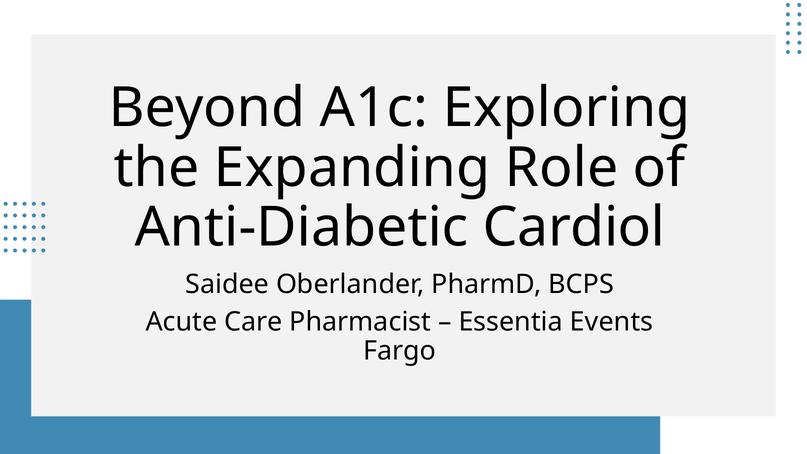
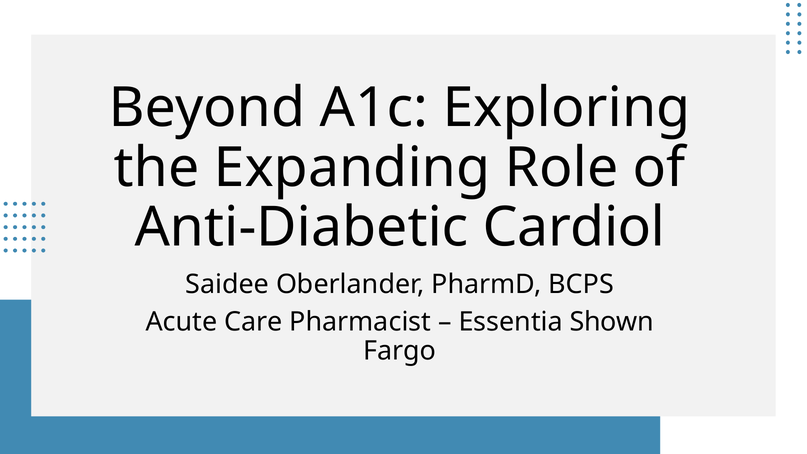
Events: Events -> Shown (612, 322)
